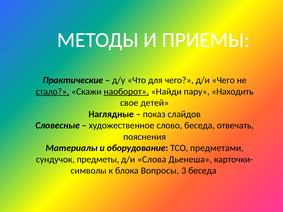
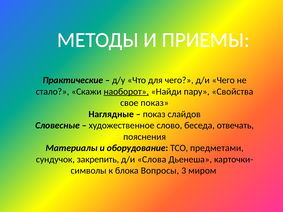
стало underline: present -> none (52, 92)
Находить: Находить -> Свойства (232, 92)
свое детей: детей -> показ (155, 103)
предметы: предметы -> закрепить (98, 160)
3 беседа: беседа -> миром (202, 171)
